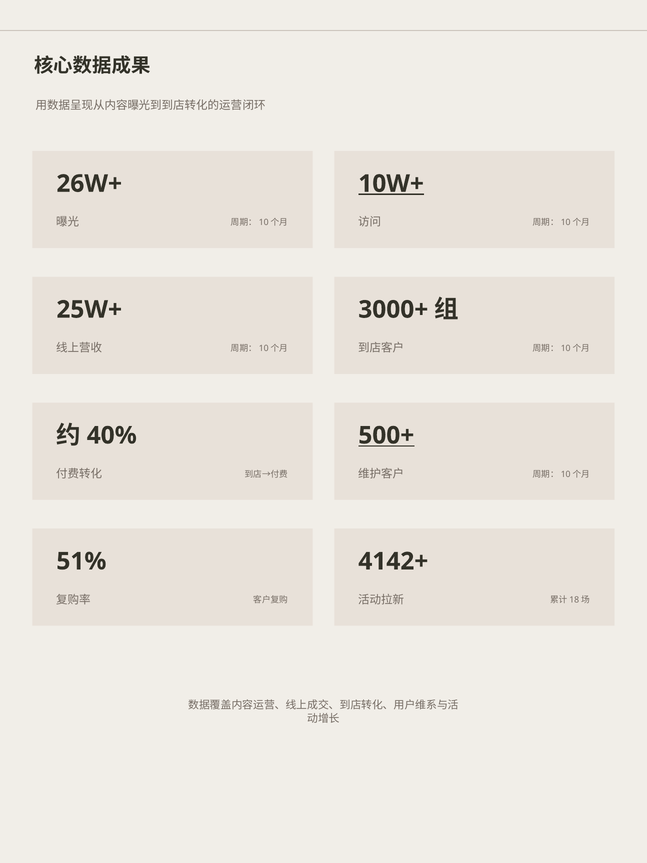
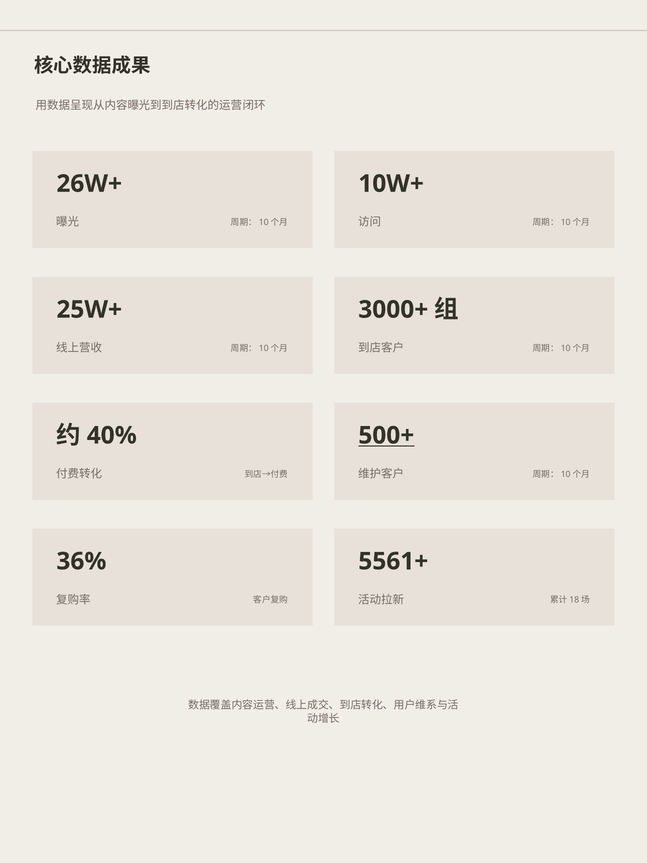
10W+ underline: present -> none (391, 184)
51%: 51% -> 36% (81, 561)
4142+: 4142+ -> 5561+ (393, 561)
